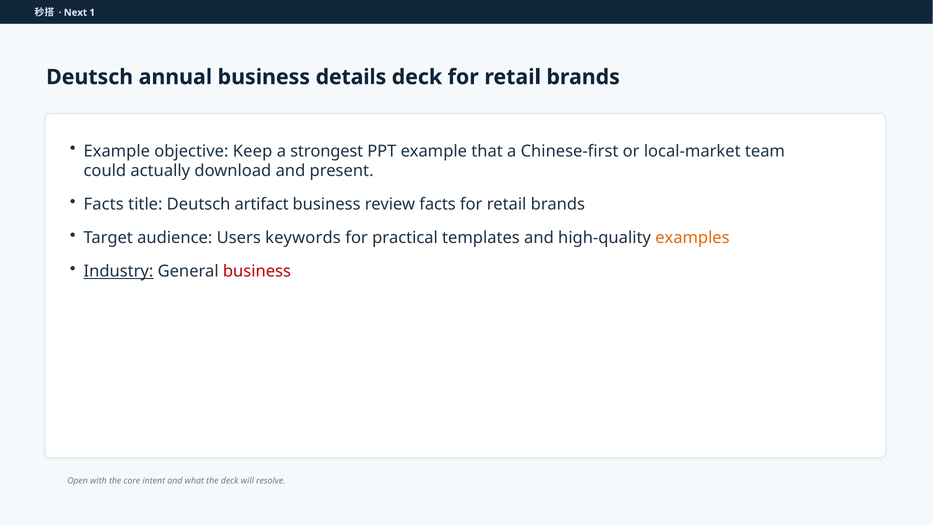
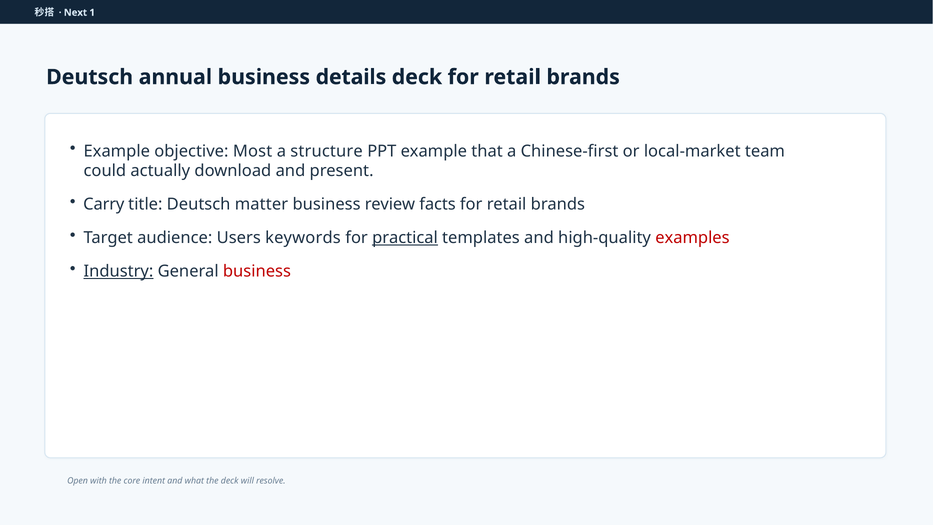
Keep: Keep -> Most (253, 151)
strongest: strongest -> structure (327, 151)
Facts: Facts -> Carry (104, 204)
artifact: artifact -> matter (261, 204)
practical underline: none -> present (405, 238)
examples colour: orange -> red (692, 238)
